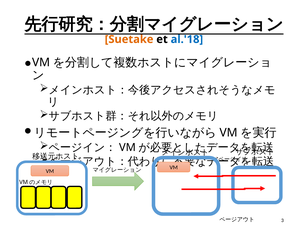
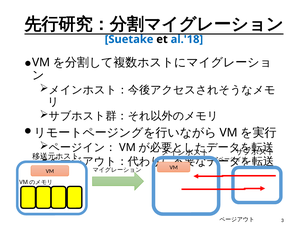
Suetake colour: orange -> blue (129, 39)
